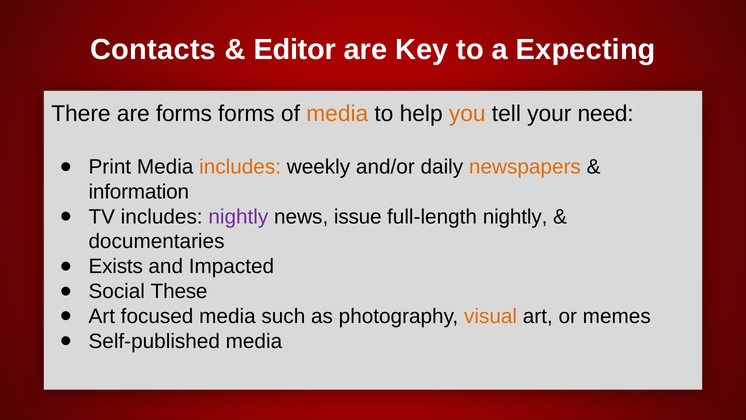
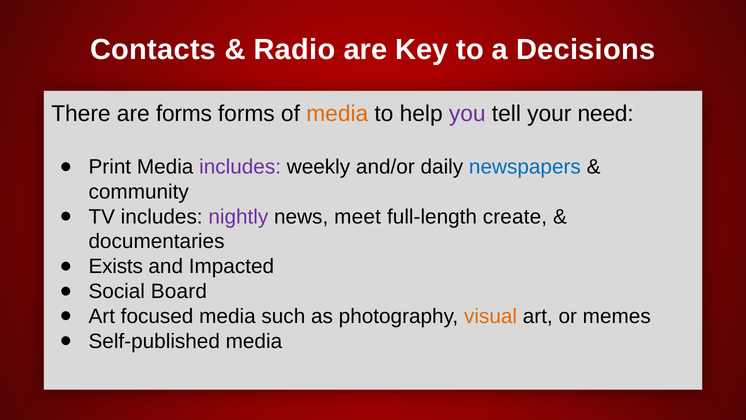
Editor: Editor -> Radio (295, 50)
Expecting: Expecting -> Decisions (586, 50)
you colour: orange -> purple (467, 113)
includes colour: orange -> purple (240, 167)
newspapers colour: orange -> blue (525, 167)
information: information -> community (139, 192)
issue: issue -> meet (358, 217)
full-length nightly: nightly -> create (515, 217)
These: These -> Board (179, 291)
